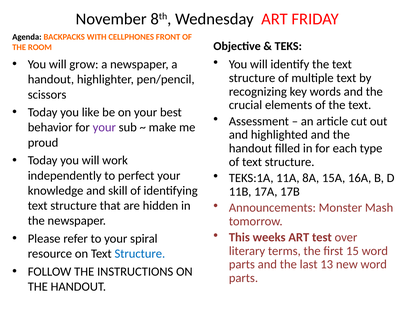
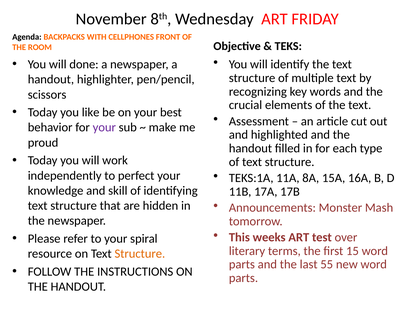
grow: grow -> done (84, 64)
Structure colour: blue -> orange (140, 254)
13: 13 -> 55 (327, 265)
